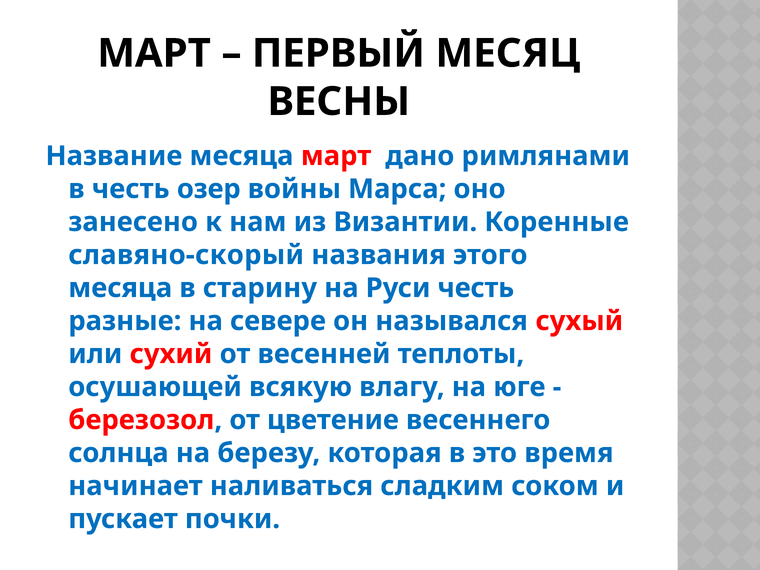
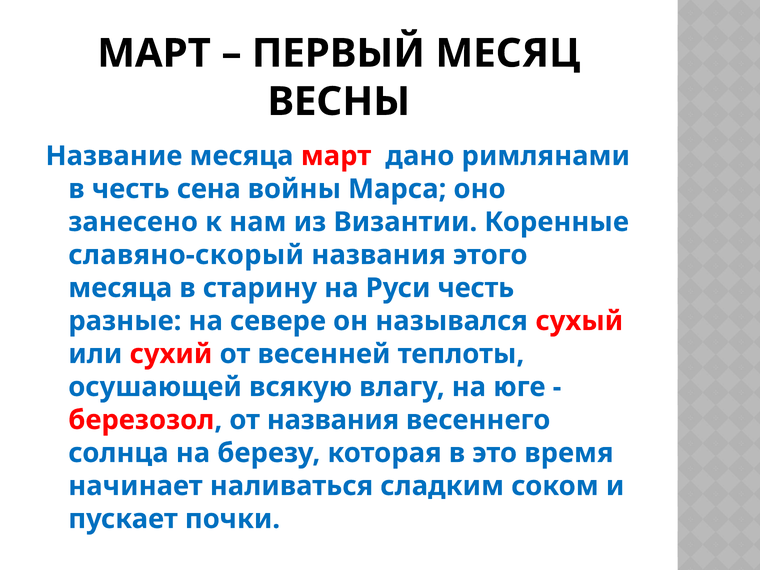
озер: озер -> сена (209, 189)
от цветение: цветение -> названия (333, 420)
